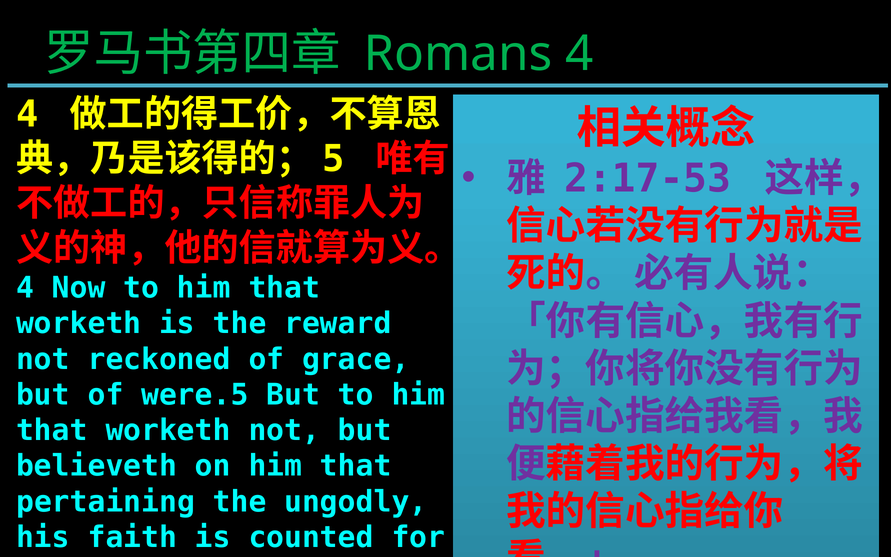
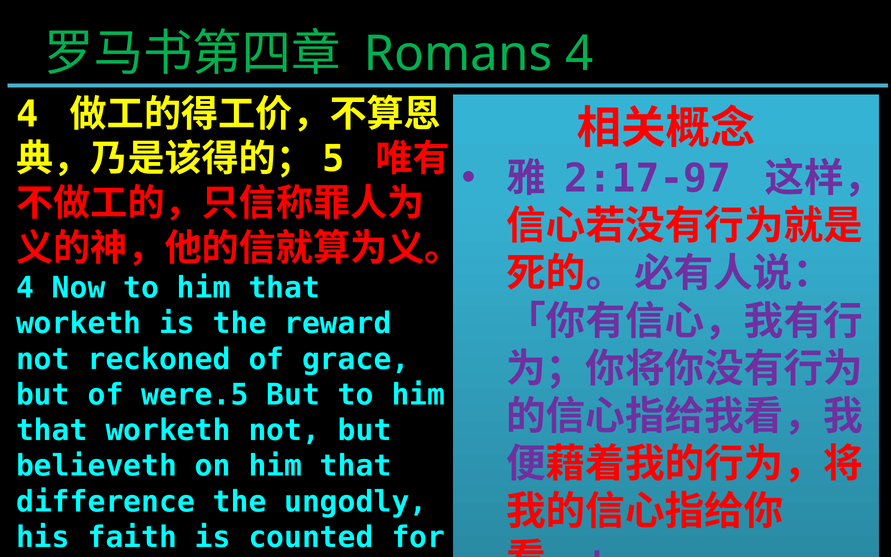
2:17-53: 2:17-53 -> 2:17-97 (648, 179)
pertaining: pertaining -> difference (106, 502)
